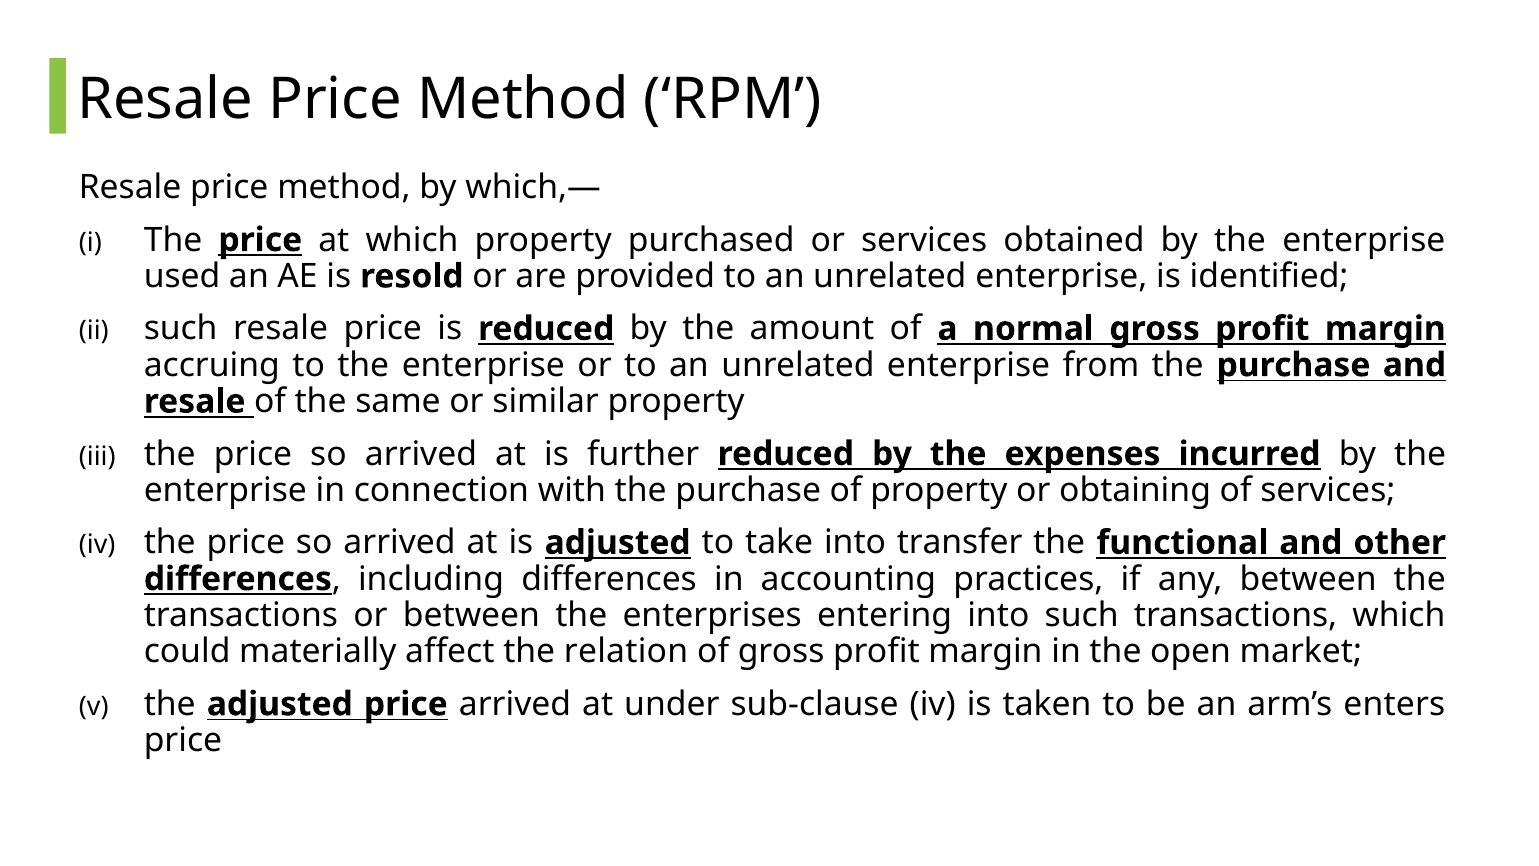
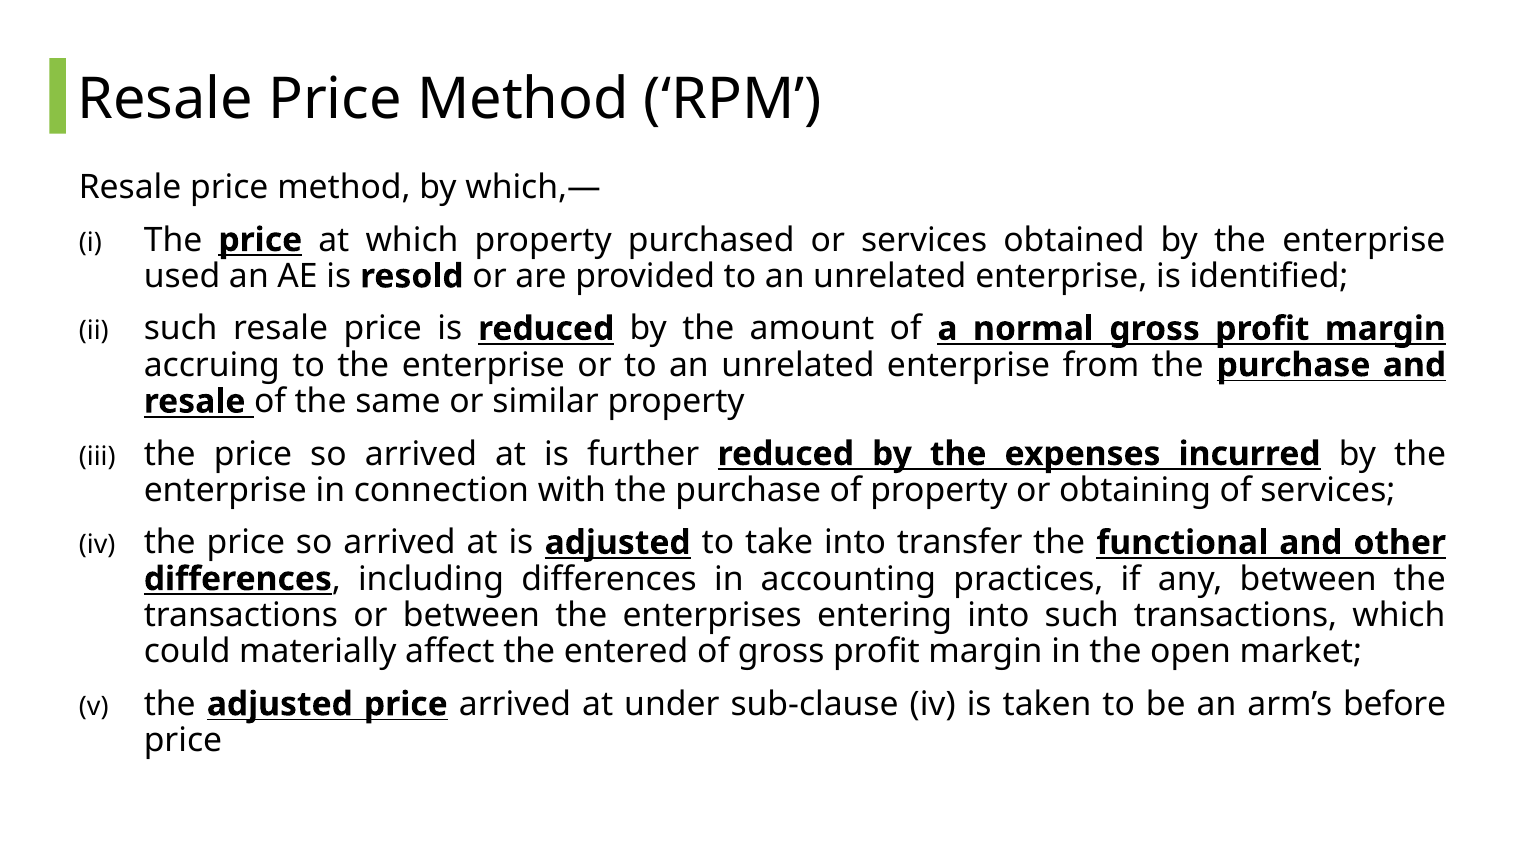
relation: relation -> entered (626, 652)
enters: enters -> before (1395, 704)
